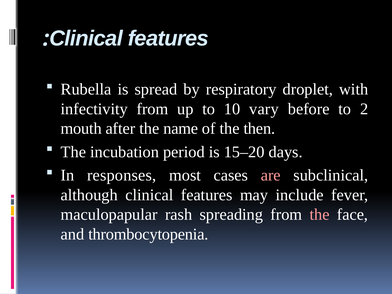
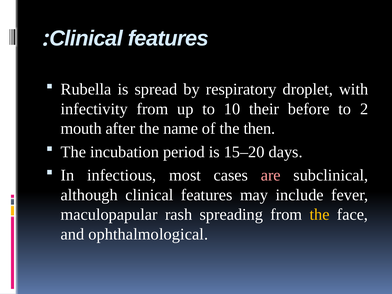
vary: vary -> their (264, 109)
responses: responses -> infectious (122, 175)
the colour: pink -> yellow (320, 215)
thrombocytopenia: thrombocytopenia -> ophthalmological (148, 234)
